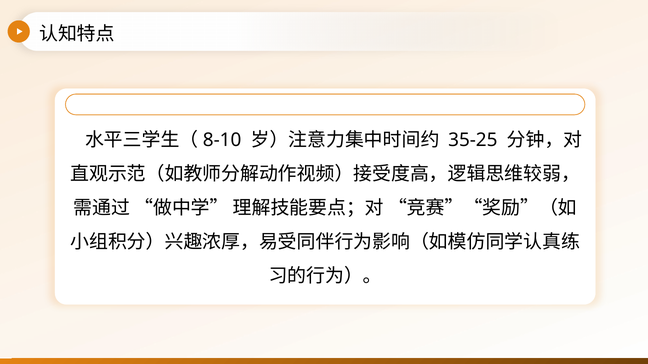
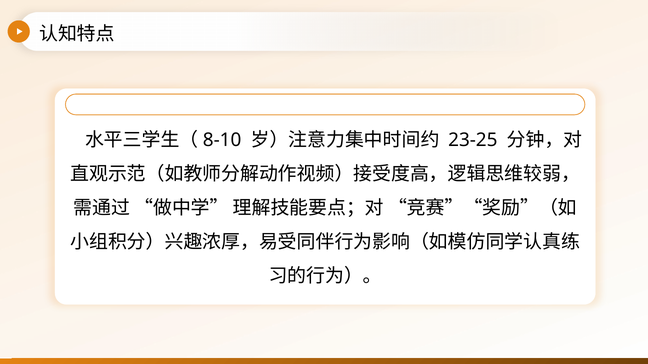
35-25: 35-25 -> 23-25 (473, 140)
